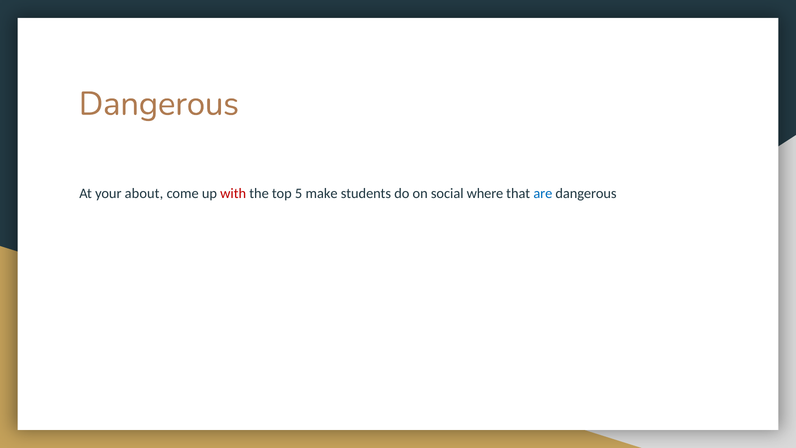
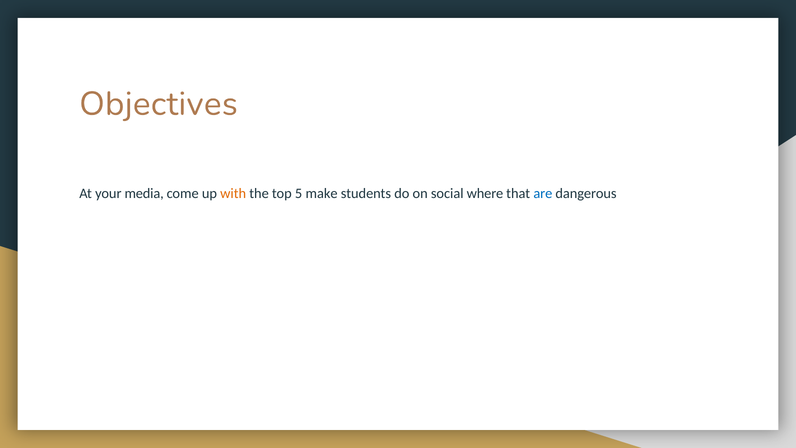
Dangerous: Dangerous -> Objectives (159, 104)
about: about -> media (144, 193)
with colour: red -> orange (233, 193)
